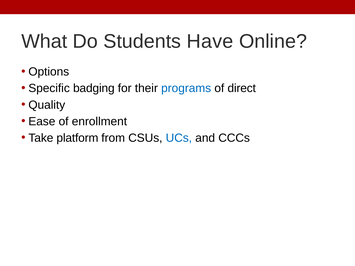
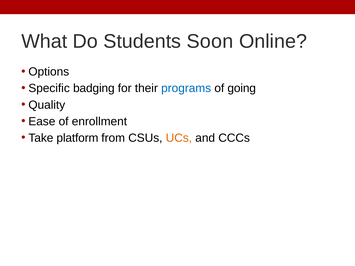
Have: Have -> Soon (210, 41)
direct: direct -> going (242, 88)
UCs colour: blue -> orange (179, 138)
